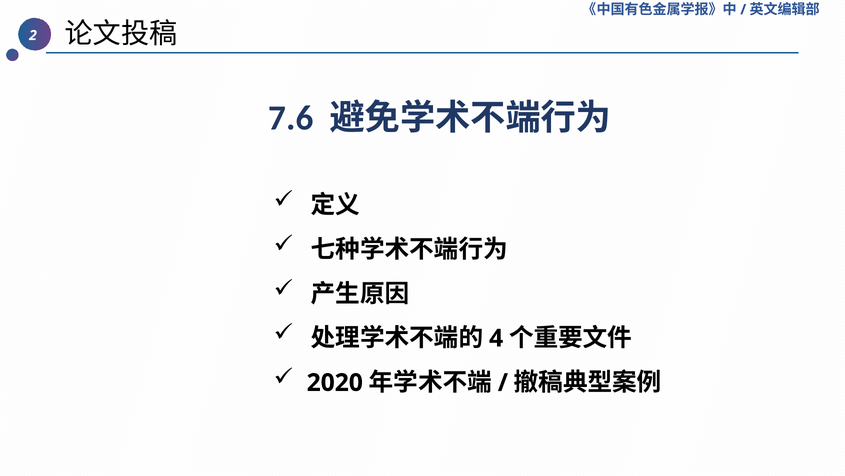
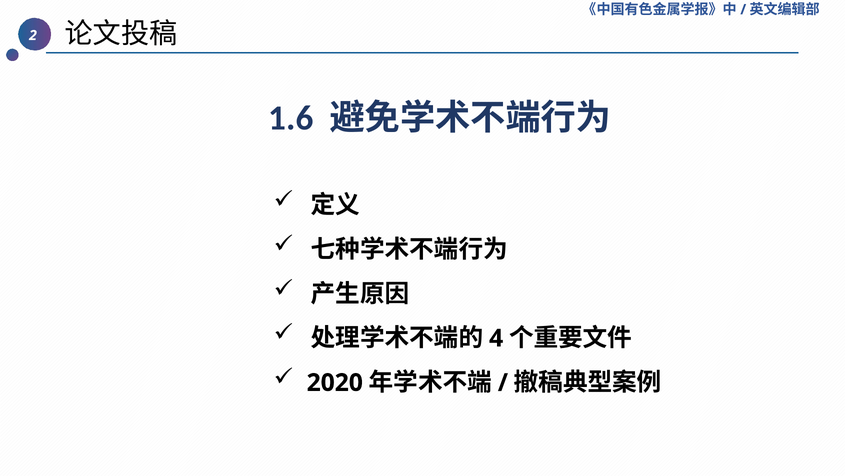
7.6: 7.6 -> 1.6 (291, 118)
